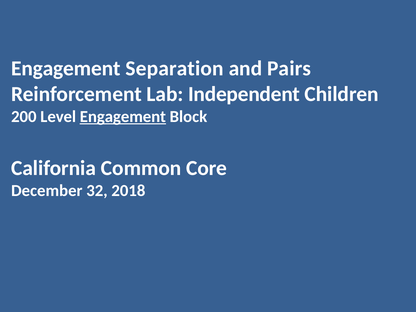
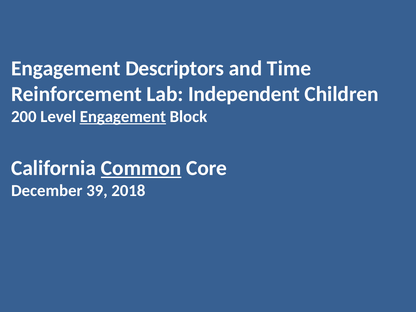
Separation: Separation -> Descriptors (175, 68)
Pairs: Pairs -> Time (289, 68)
Common underline: none -> present (141, 168)
32: 32 -> 39 (97, 191)
